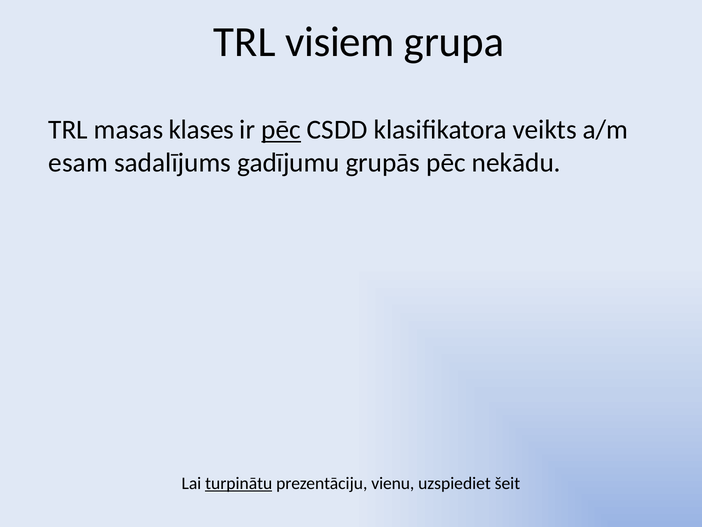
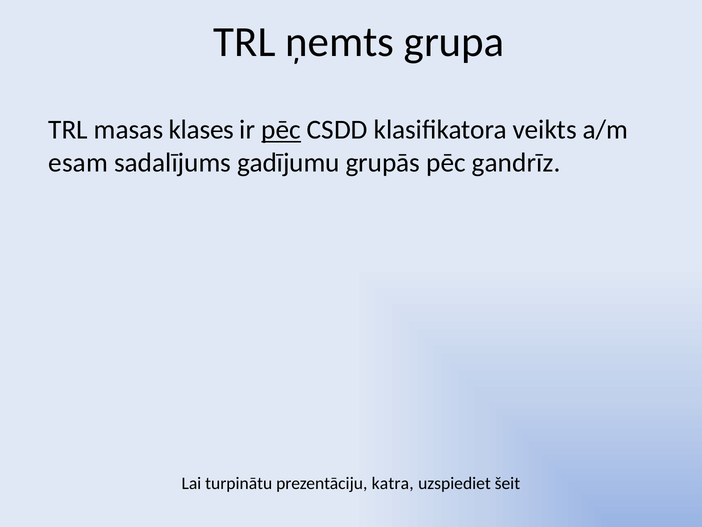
visiem: visiem -> ņemts (340, 42)
nekādu: nekādu -> gandrīz (516, 163)
turpinātu underline: present -> none (239, 483)
vienu: vienu -> katra (393, 483)
